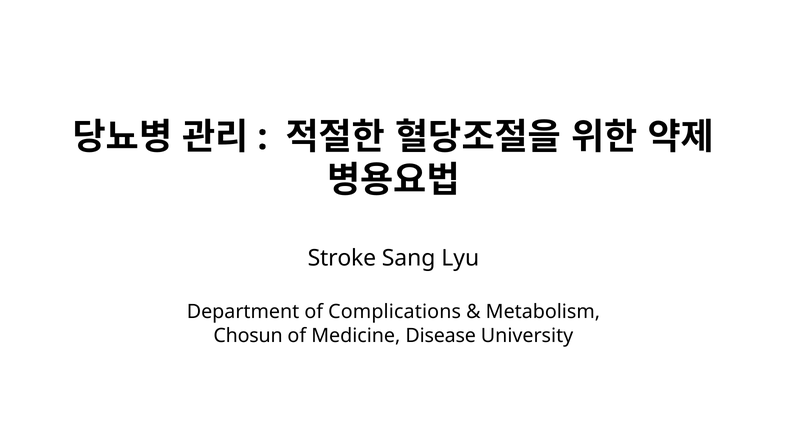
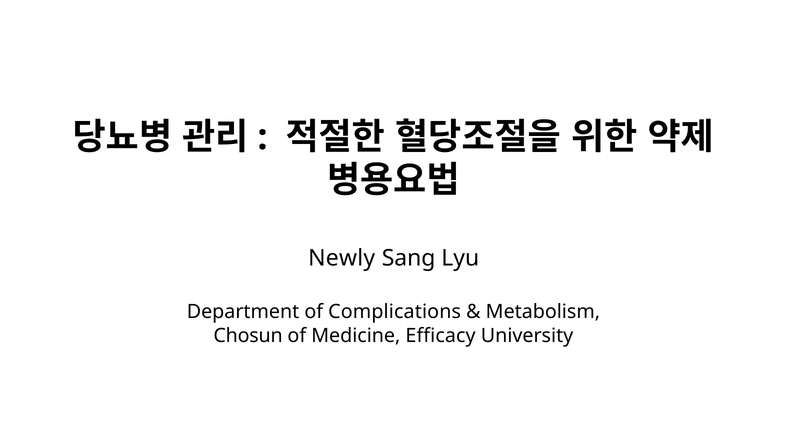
Stroke: Stroke -> Newly (342, 258)
Disease: Disease -> Efficacy (441, 335)
